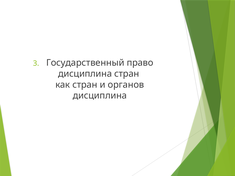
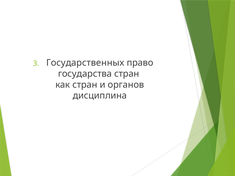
Государственный: Государственный -> Государственных (85, 63)
дисциплина: дисциплина -> государства (85, 74)
